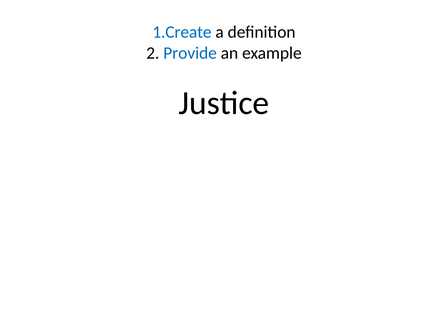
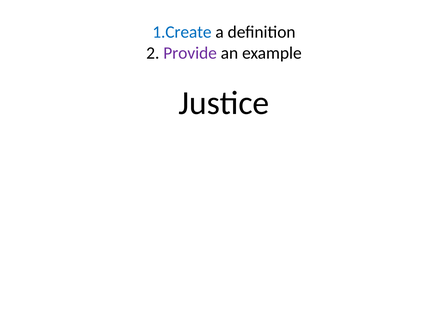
Provide colour: blue -> purple (190, 53)
